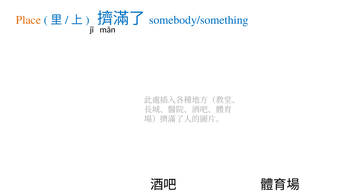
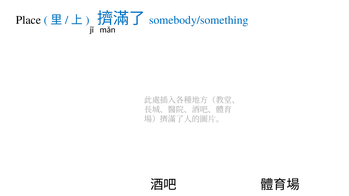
Place colour: orange -> black (28, 20)
